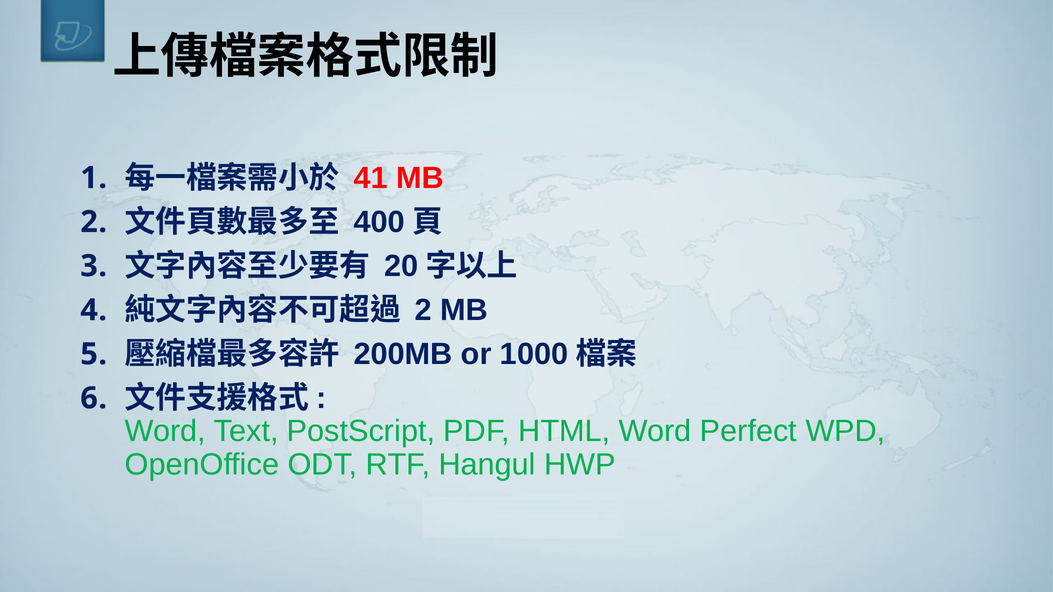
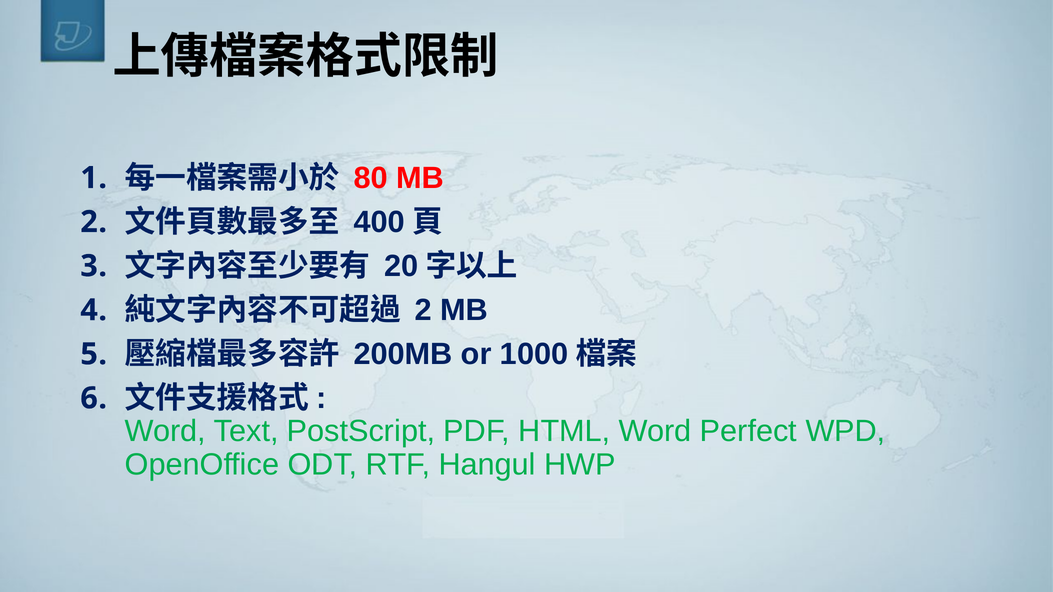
41: 41 -> 80 (371, 178)
